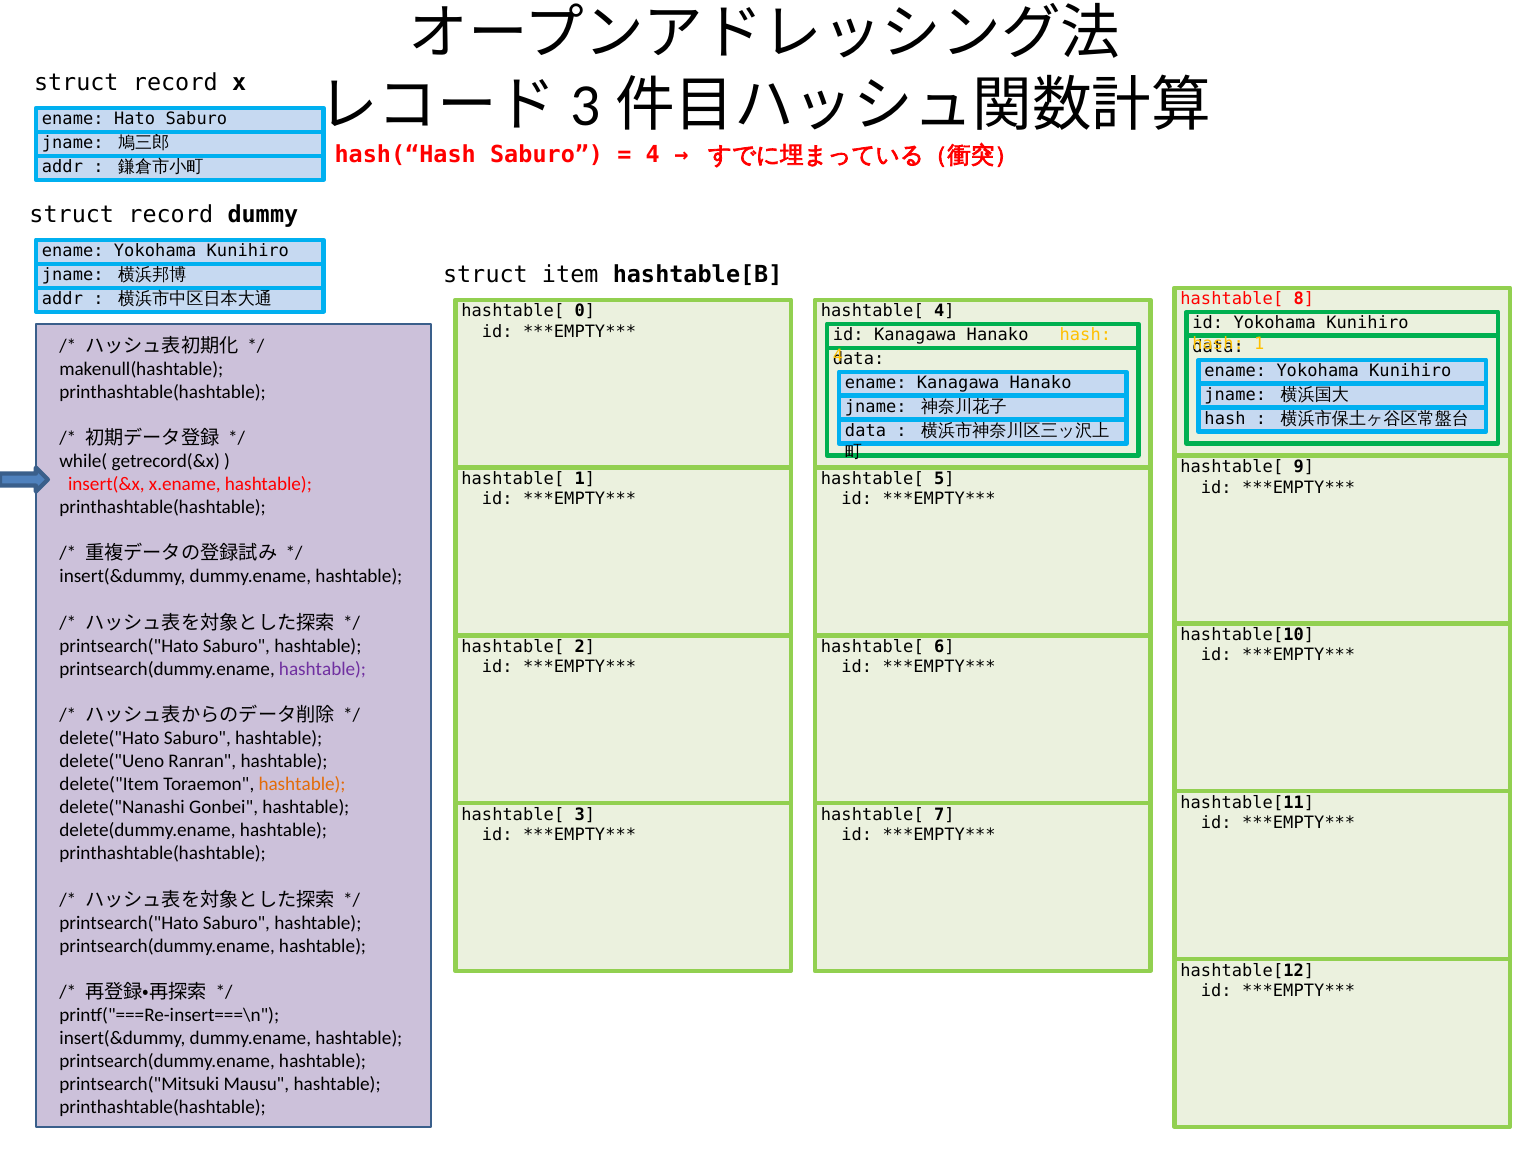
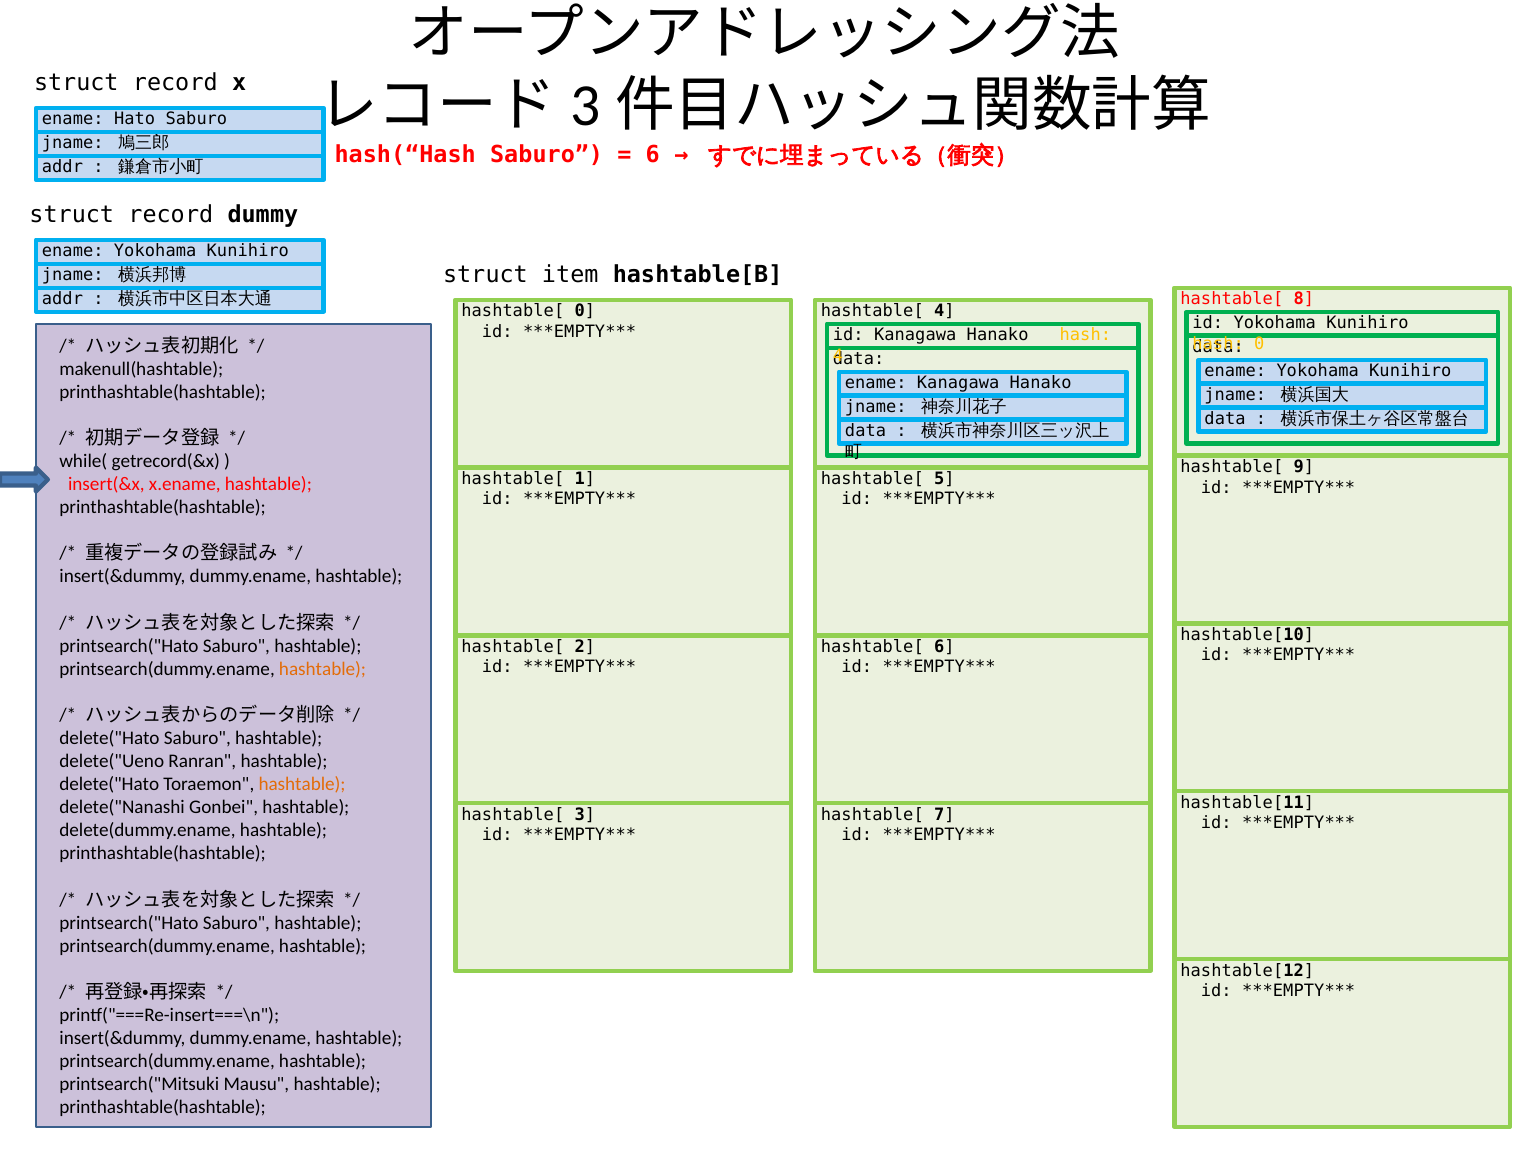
4: 4 -> 6 (653, 155)
1: 1 -> 0 (1259, 343)
hash: hash -> data (1225, 419)
hashtable colour: purple -> orange (323, 669)
delete("Item: delete("Item -> delete("Hato (109, 784)
